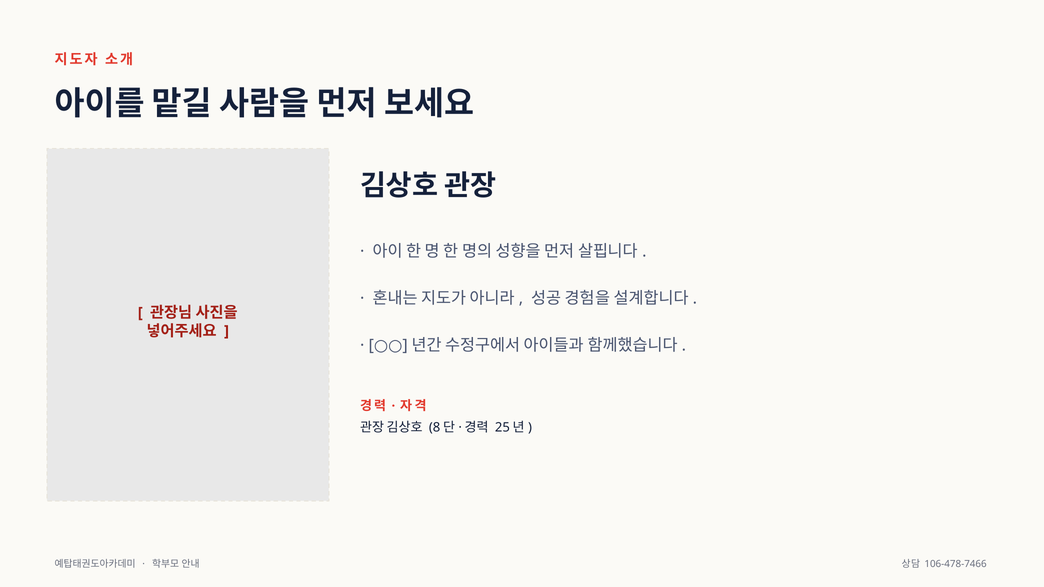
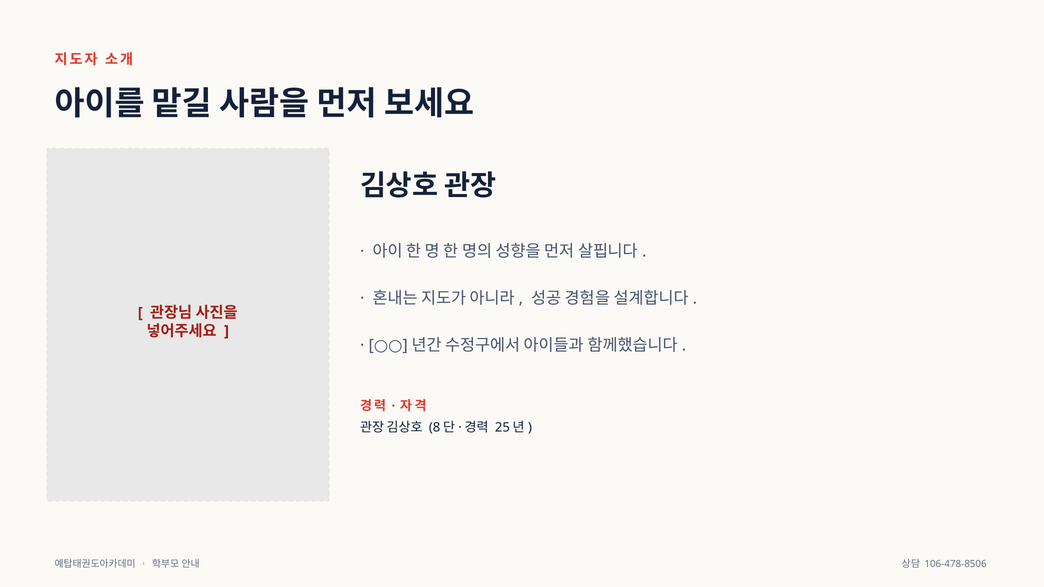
106-478-7466: 106-478-7466 -> 106-478-8506 (956, 564)
